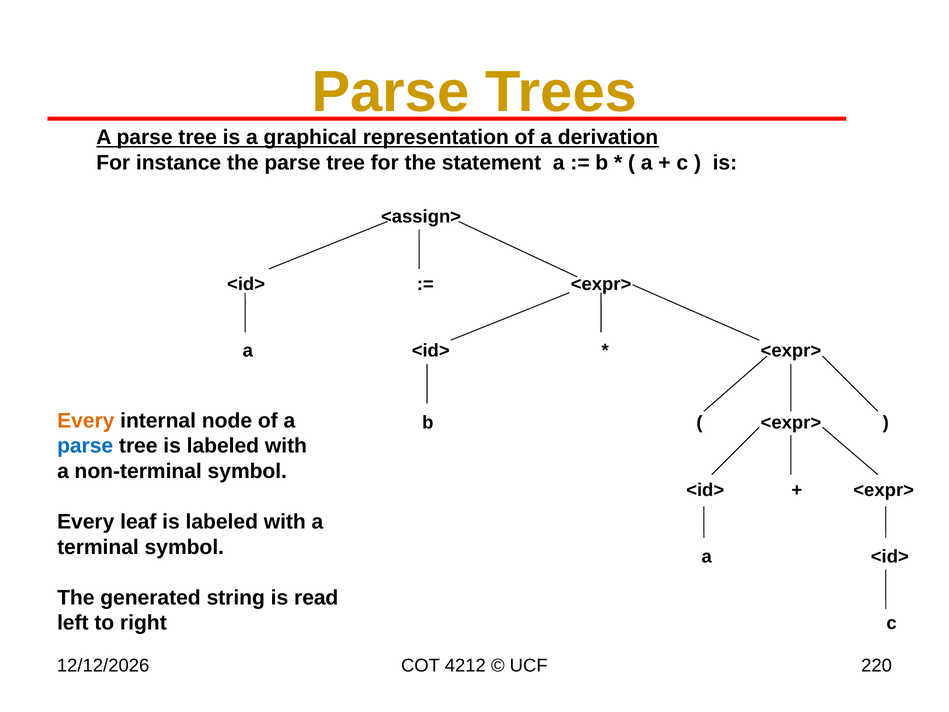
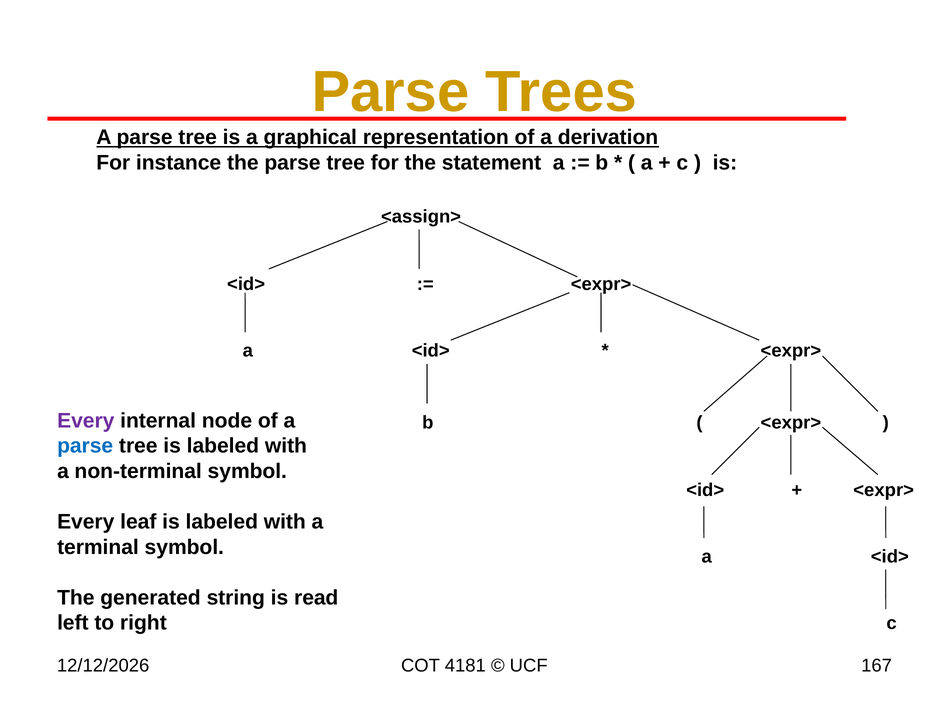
Every colour: orange -> purple (86, 420)
4212: 4212 -> 4181 (465, 665)
220: 220 -> 167 (877, 665)
